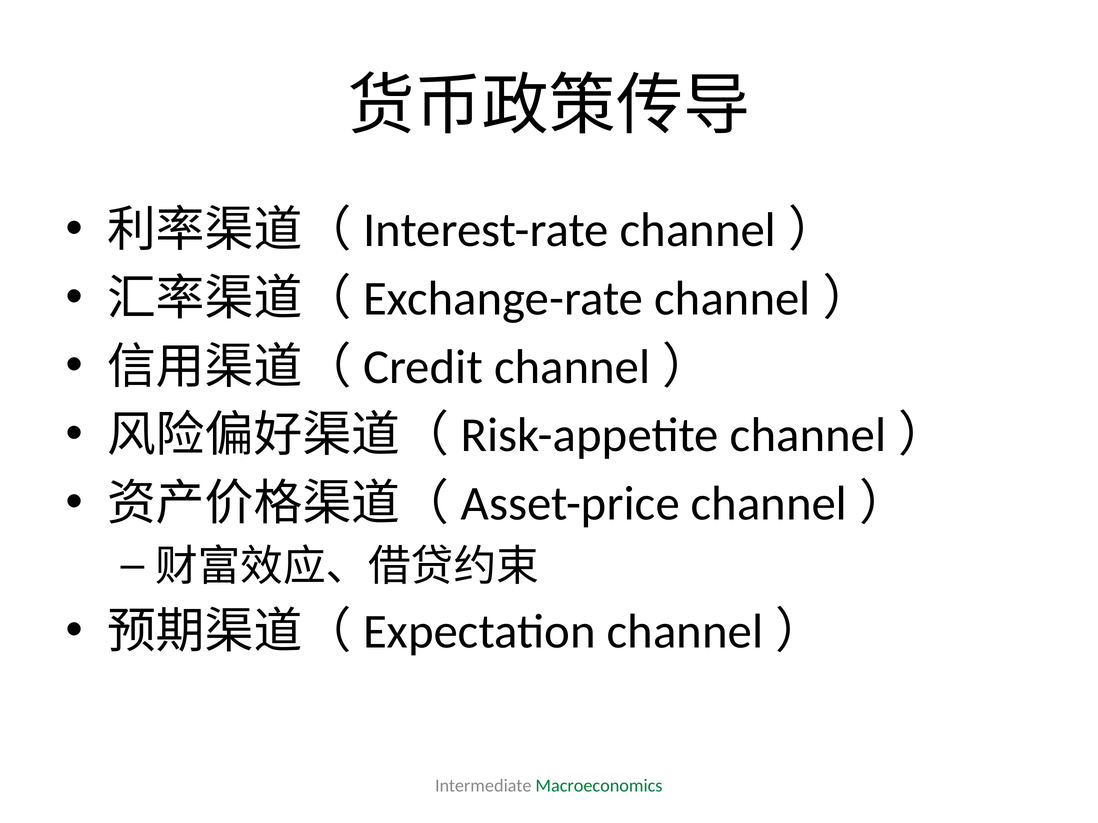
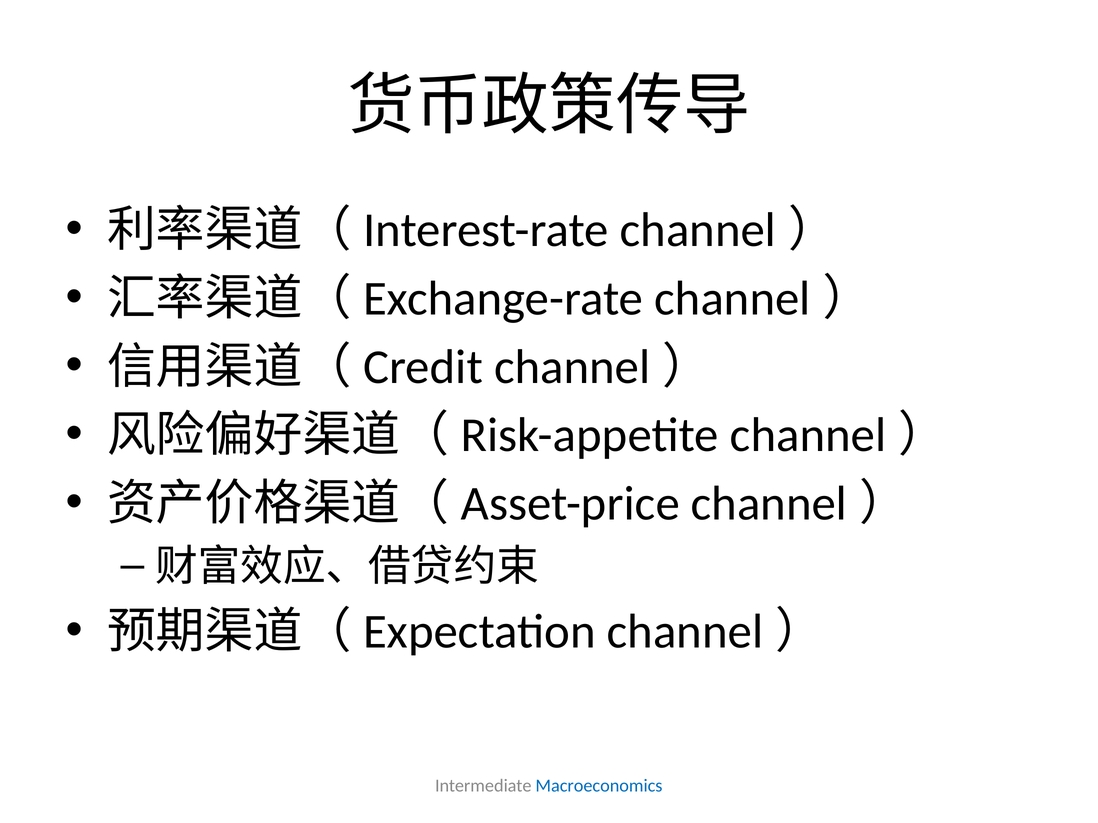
Macroeconomics colour: green -> blue (599, 786)
